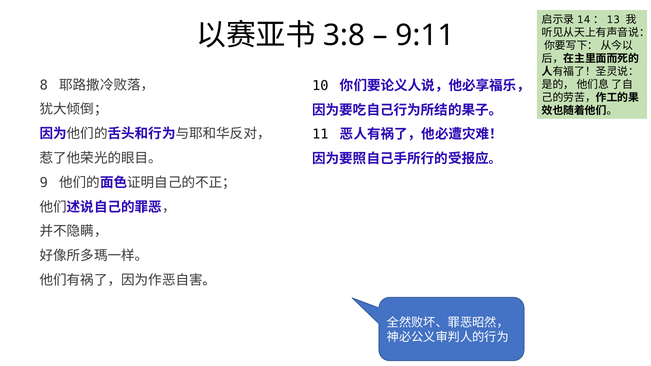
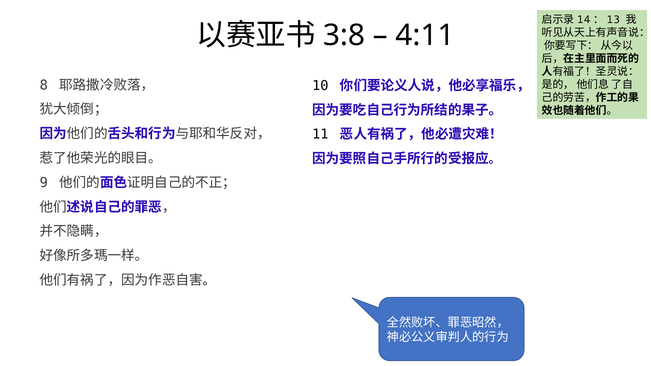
9:11: 9:11 -> 4:11 (425, 35)
